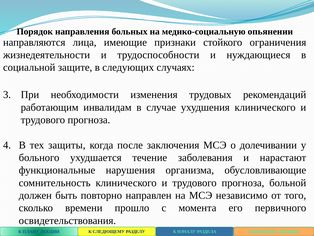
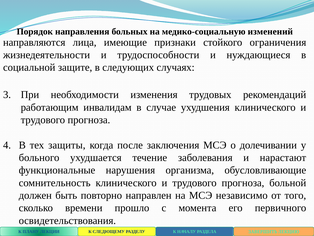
опьянении: опьянении -> изменений (270, 31)
